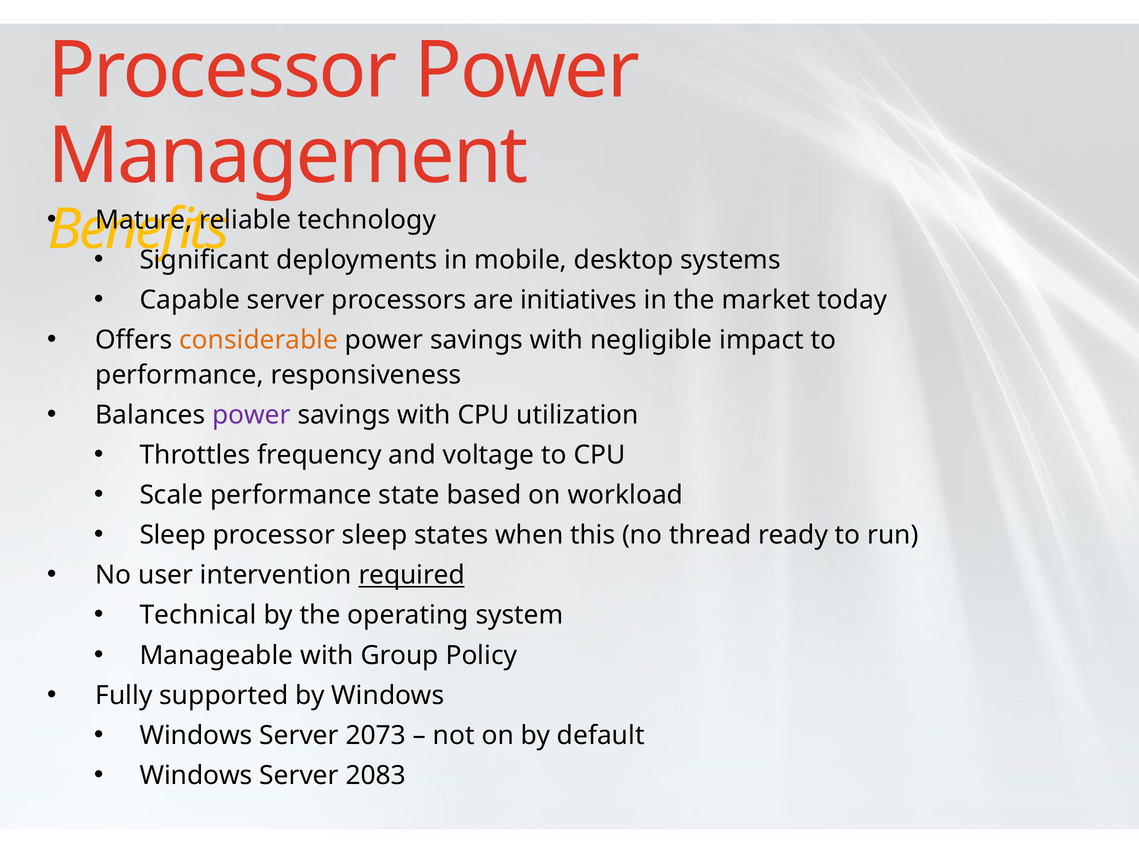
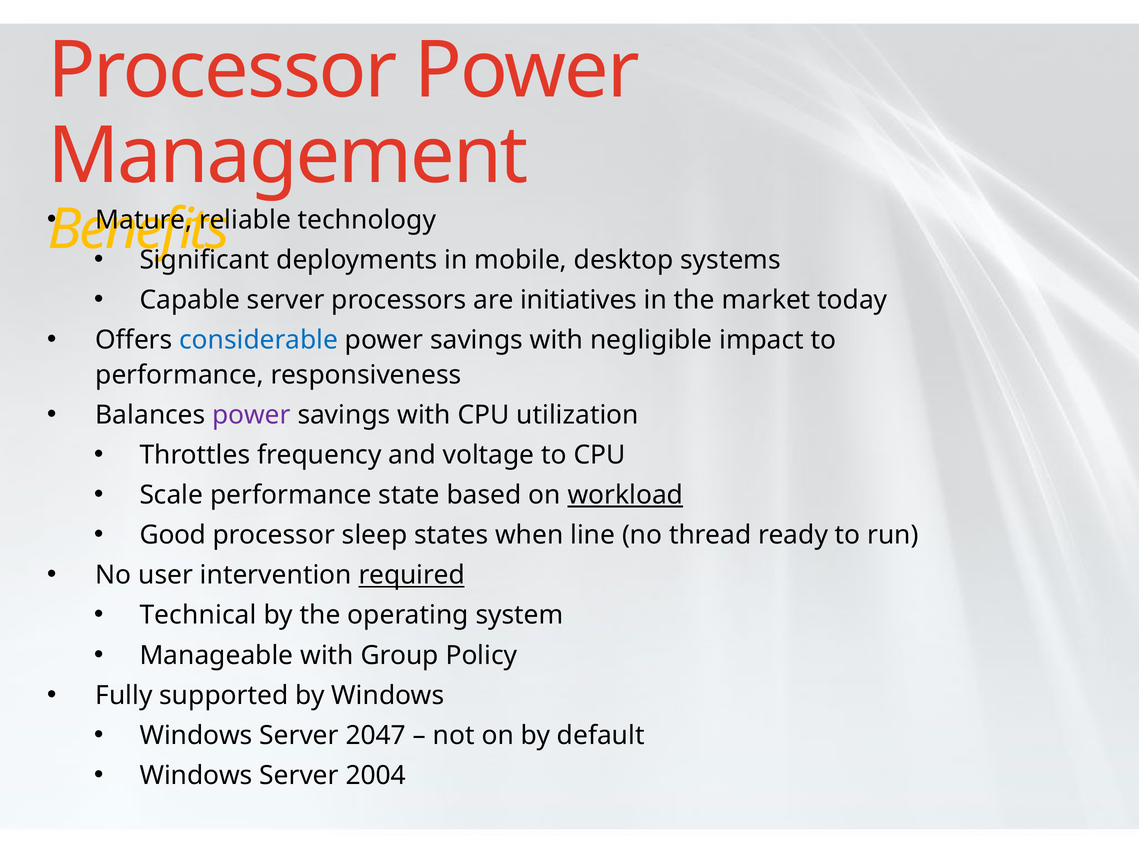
considerable colour: orange -> blue (259, 340)
workload underline: none -> present (625, 495)
Sleep: Sleep -> Good (173, 535)
this: this -> line (593, 535)
2073: 2073 -> 2047 (376, 736)
2083: 2083 -> 2004 (376, 776)
